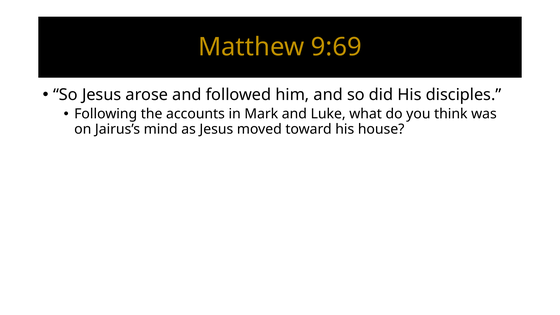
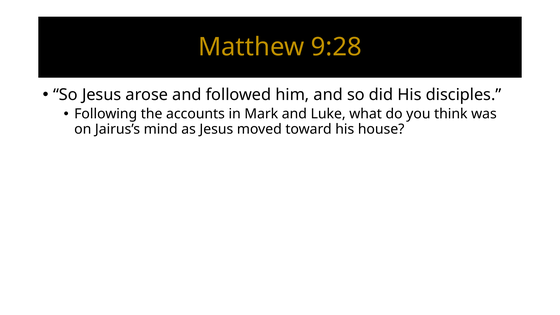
9:69: 9:69 -> 9:28 (336, 47)
